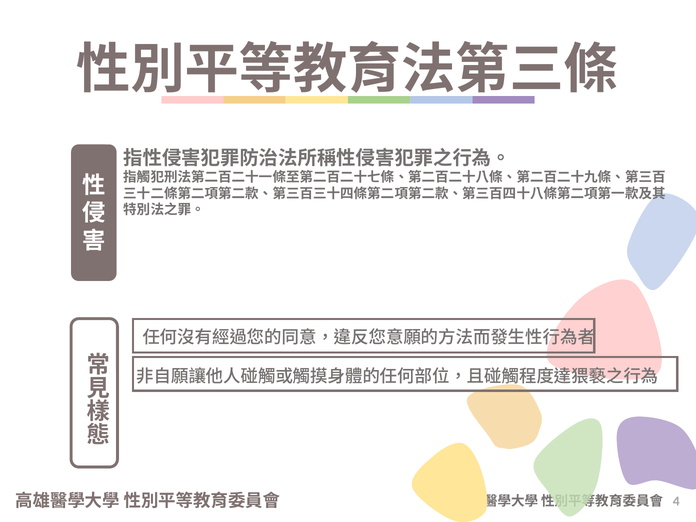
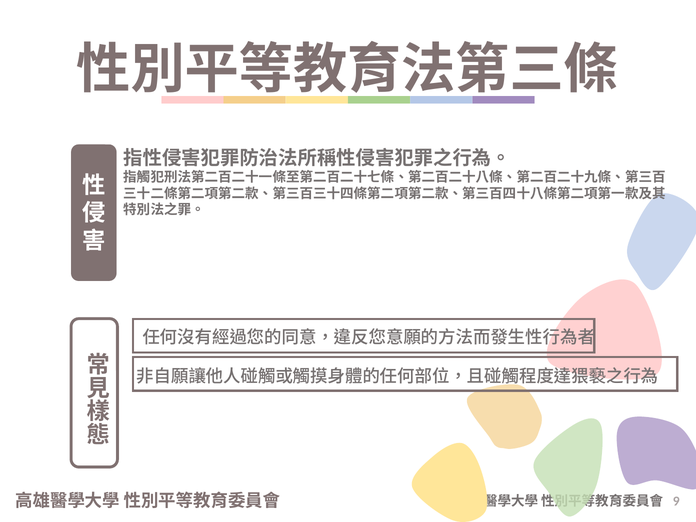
4: 4 -> 9 (676, 502)
